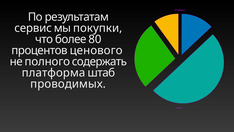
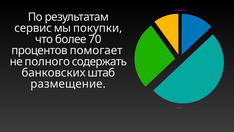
80: 80 -> 70 (95, 39)
ценового: ценового -> помогает (96, 50)
платформа: платформа -> банковских (54, 73)
проводимых: проводимых -> размещение (68, 84)
